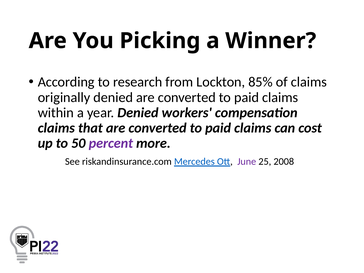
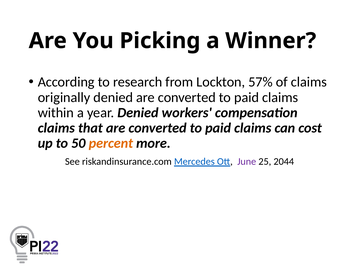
85%: 85% -> 57% (261, 82)
percent colour: purple -> orange (111, 143)
2008: 2008 -> 2044 (284, 162)
